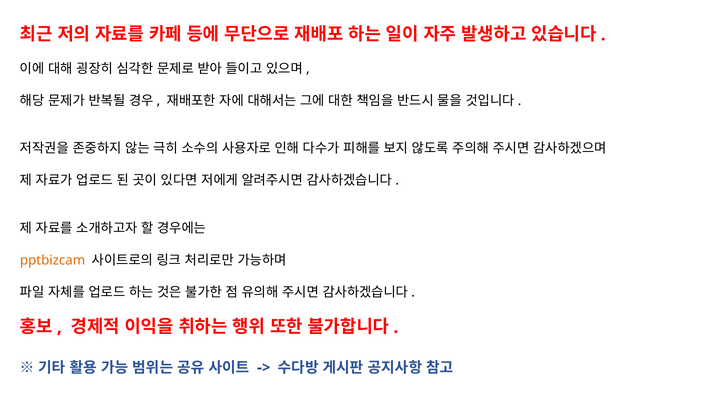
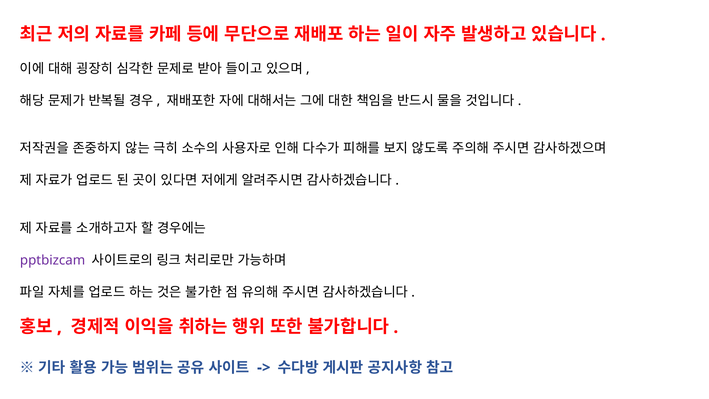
pptbizcam colour: orange -> purple (53, 260)
